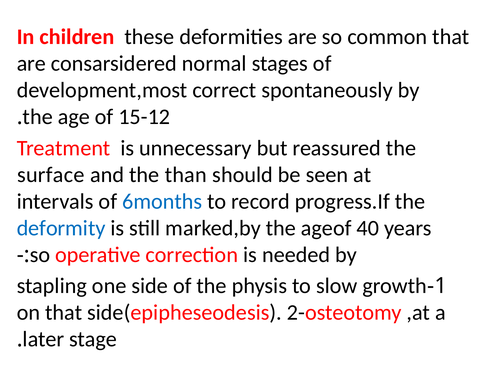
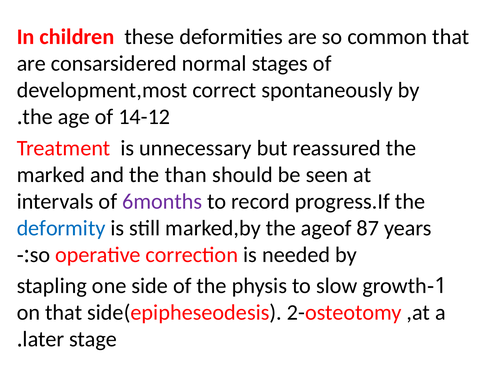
15-12: 15-12 -> 14-12 (144, 117)
surface: surface -> marked (51, 175)
6months colour: blue -> purple (162, 201)
40: 40 -> 87 (368, 228)
